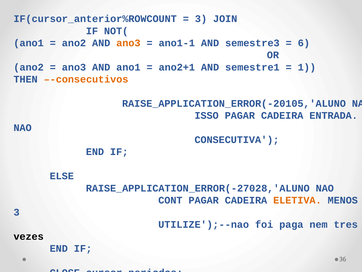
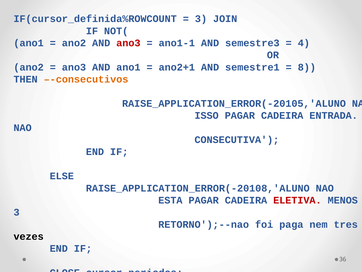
IF(cursor_anterior%ROWCOUNT: IF(cursor_anterior%ROWCOUNT -> IF(cursor_definida%ROWCOUNT (95, 19)
ano3 colour: orange -> red (128, 43)
6: 6 -> 4 (304, 43)
1: 1 -> 8 (307, 67)
RAISE_APPLICATION_ERROR(-27028,'ALUNO: RAISE_APPLICATION_ERROR(-27028,'ALUNO -> RAISE_APPLICATION_ERROR(-20108,'ALUNO (198, 188)
CONT: CONT -> ESTA (170, 200)
ELETIVA colour: orange -> red (297, 200)
UTILIZE');--nao: UTILIZE');--nao -> RETORNO');--nao (204, 224)
